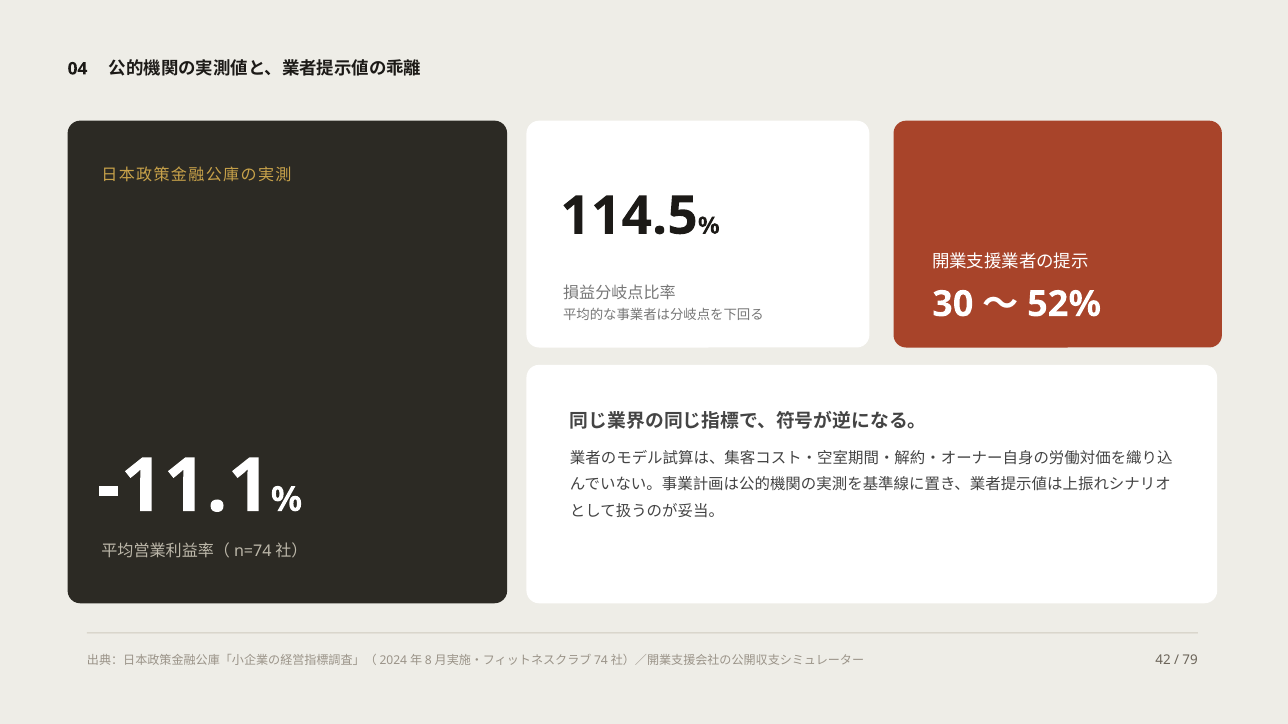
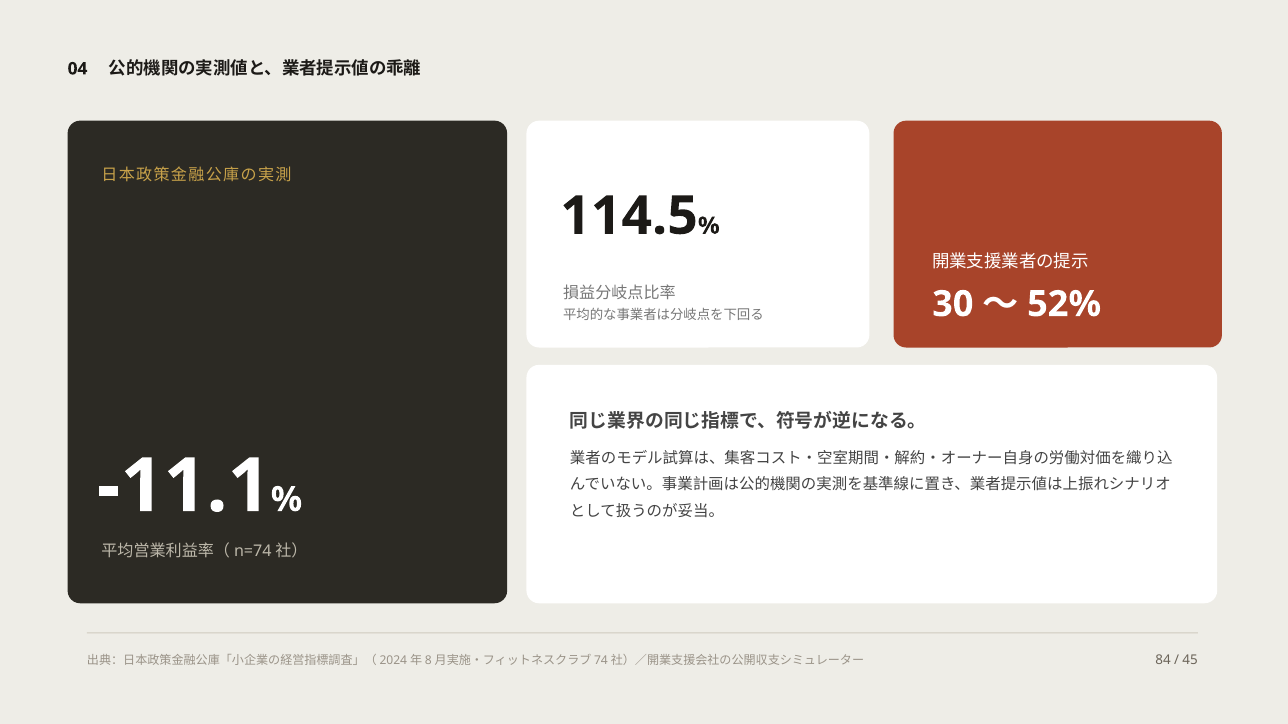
42: 42 -> 84 (1163, 661)
79: 79 -> 45 (1190, 661)
